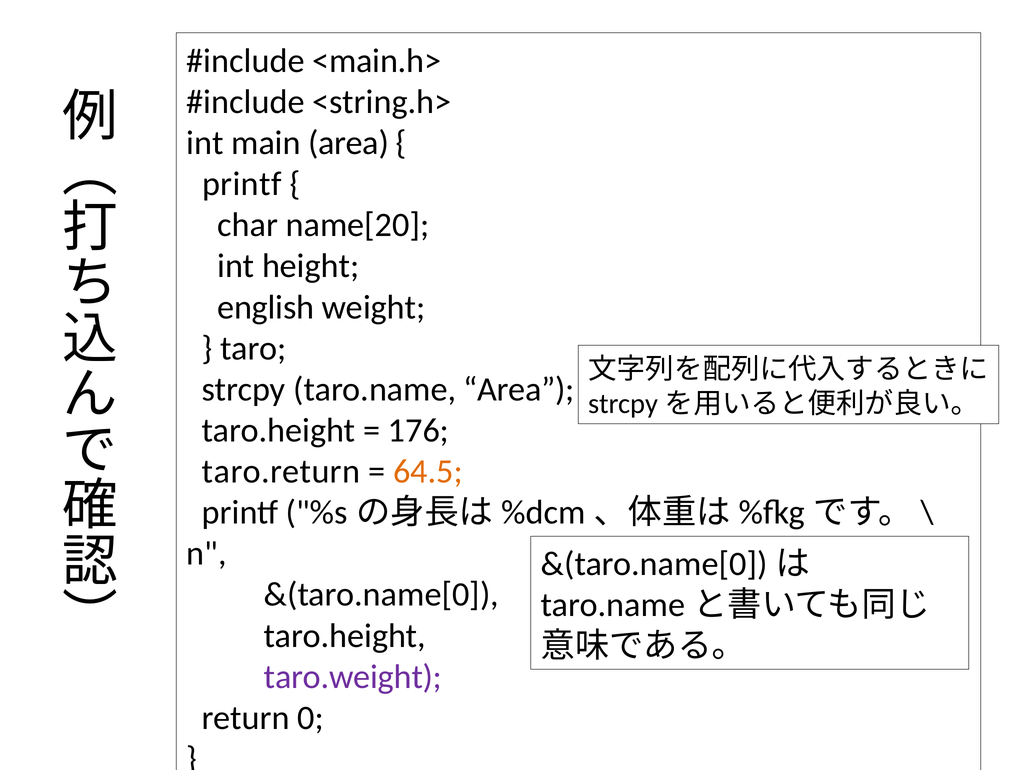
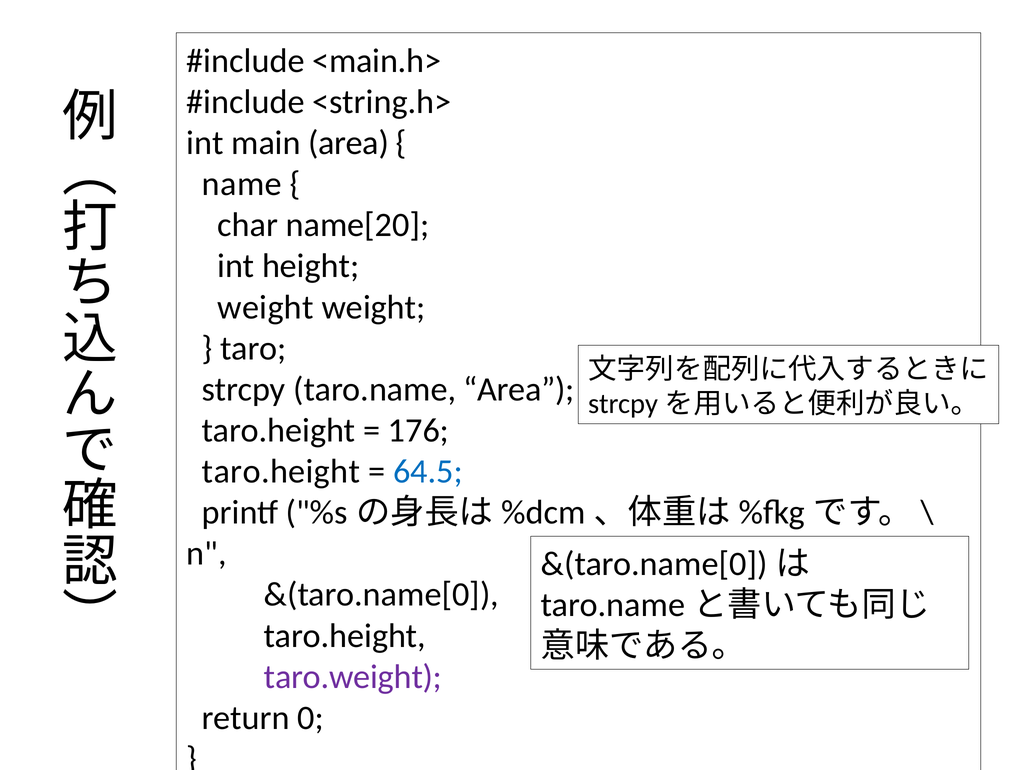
printf: printf -> name (242, 184)
english: english -> weight (265, 307)
taro.return: taro.return -> taro.height (281, 472)
64.5 colour: orange -> blue (428, 472)
